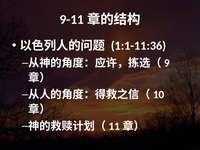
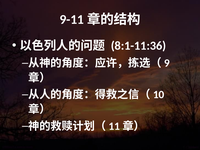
1:1-11:36: 1:1-11:36 -> 8:1-11:36 (138, 46)
